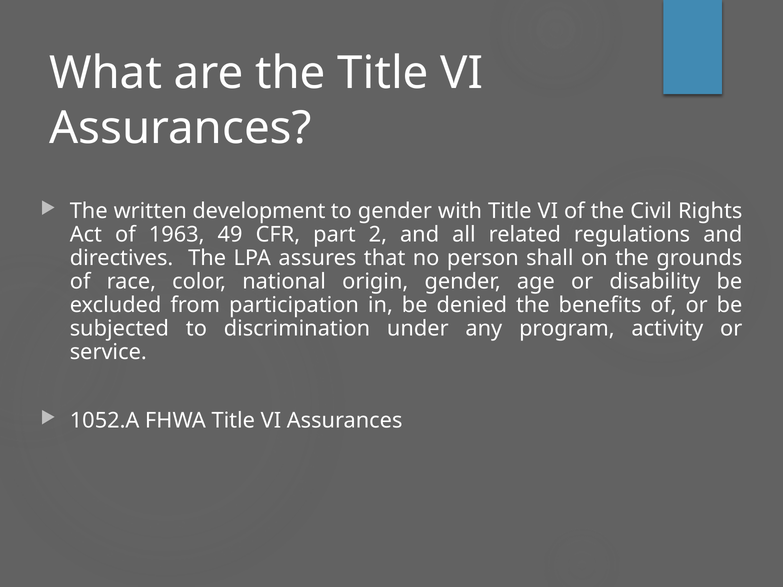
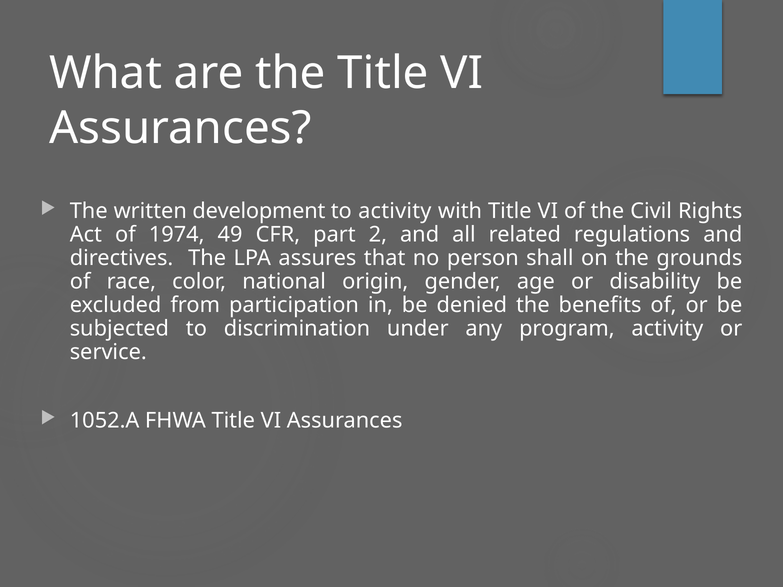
to gender: gender -> activity (395, 211)
1963: 1963 -> 1974 (177, 235)
